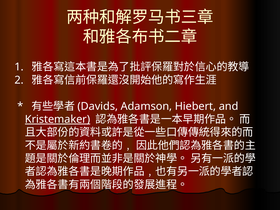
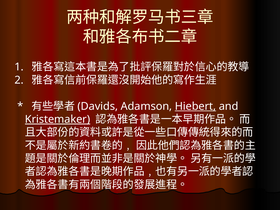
Hiebert underline: none -> present (195, 106)
